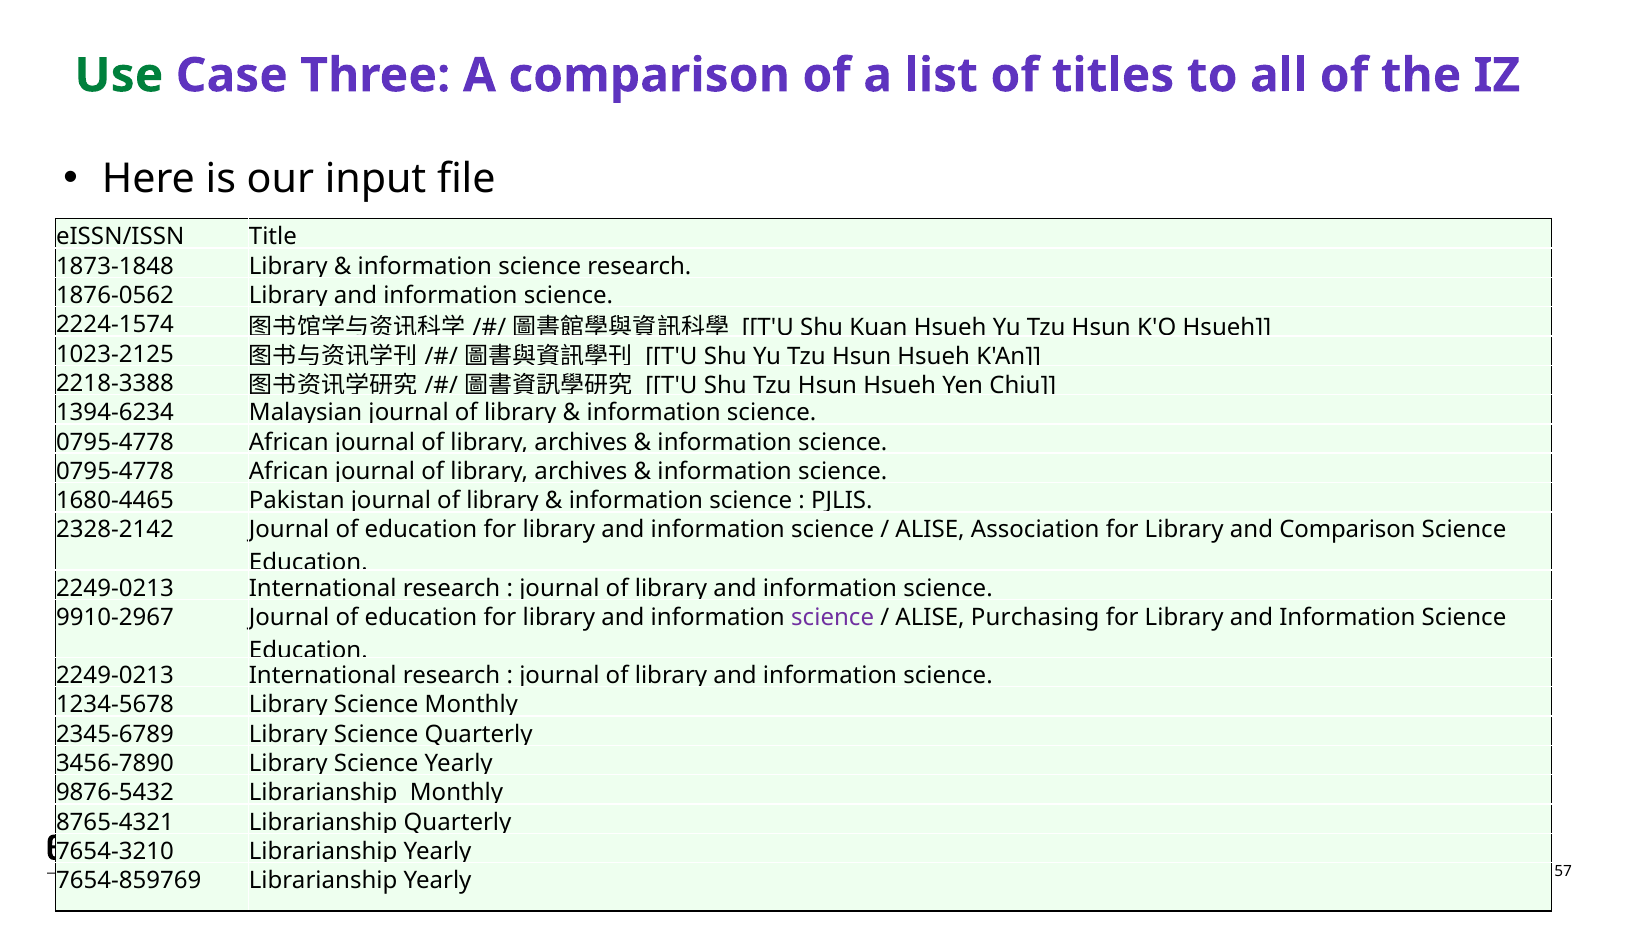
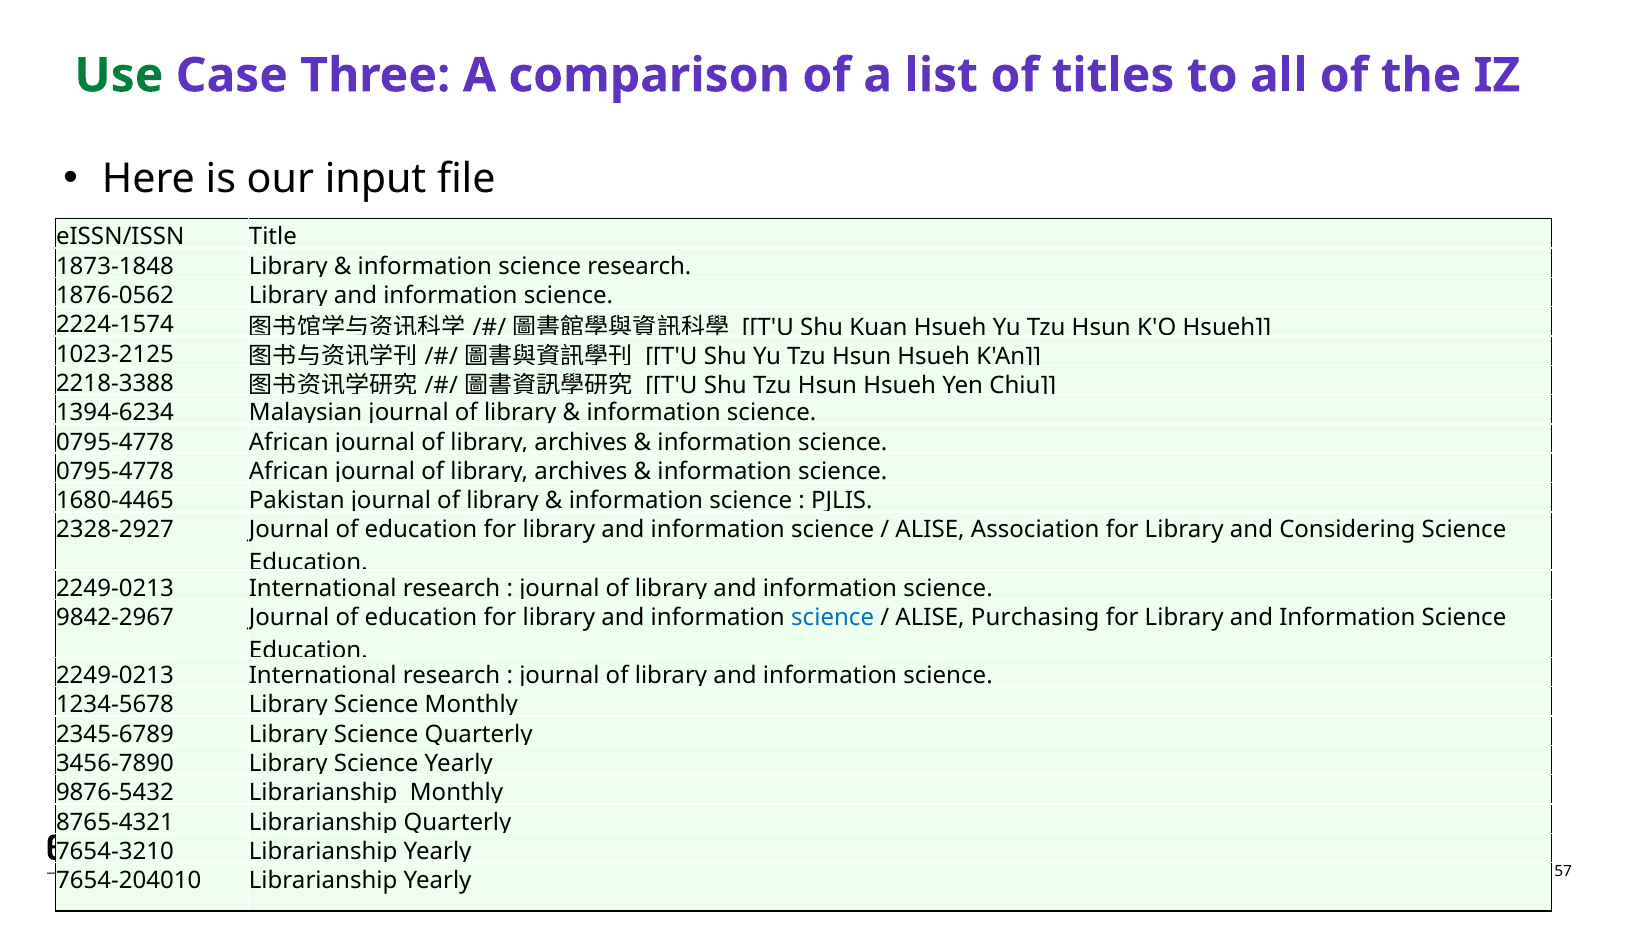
2328-2142: 2328-2142 -> 2328-2927 (115, 530)
and Comparison: Comparison -> Considering (1347, 530)
9910-2967: 9910-2967 -> 9842-2967 (115, 618)
science colour: purple -> blue (833, 618)
7654-859769: 7654-859769 -> 7654-204010 (129, 881)
